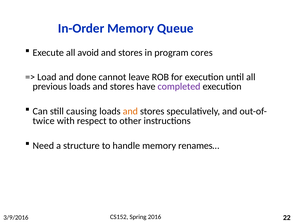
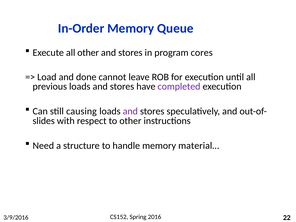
all avoid: avoid -> other (88, 53)
and colour: orange -> purple (130, 111)
twice: twice -> slides (44, 121)
renames…: renames… -> material… (199, 146)
